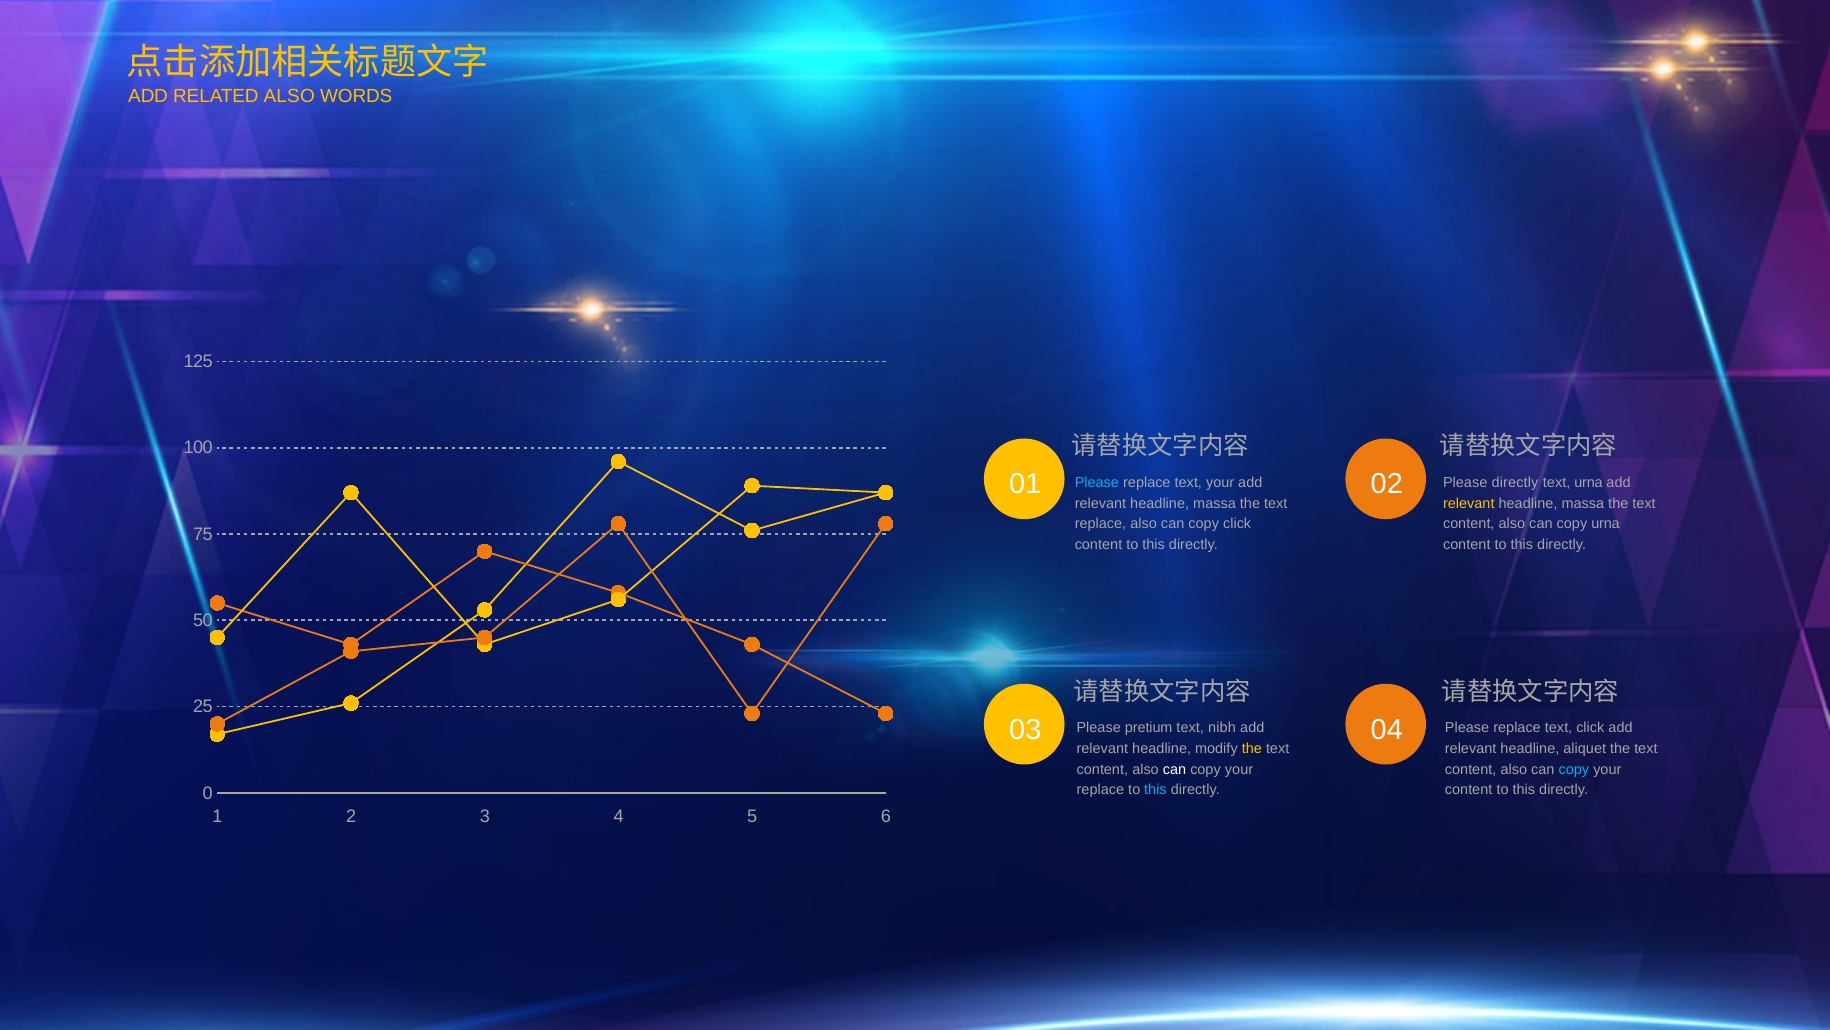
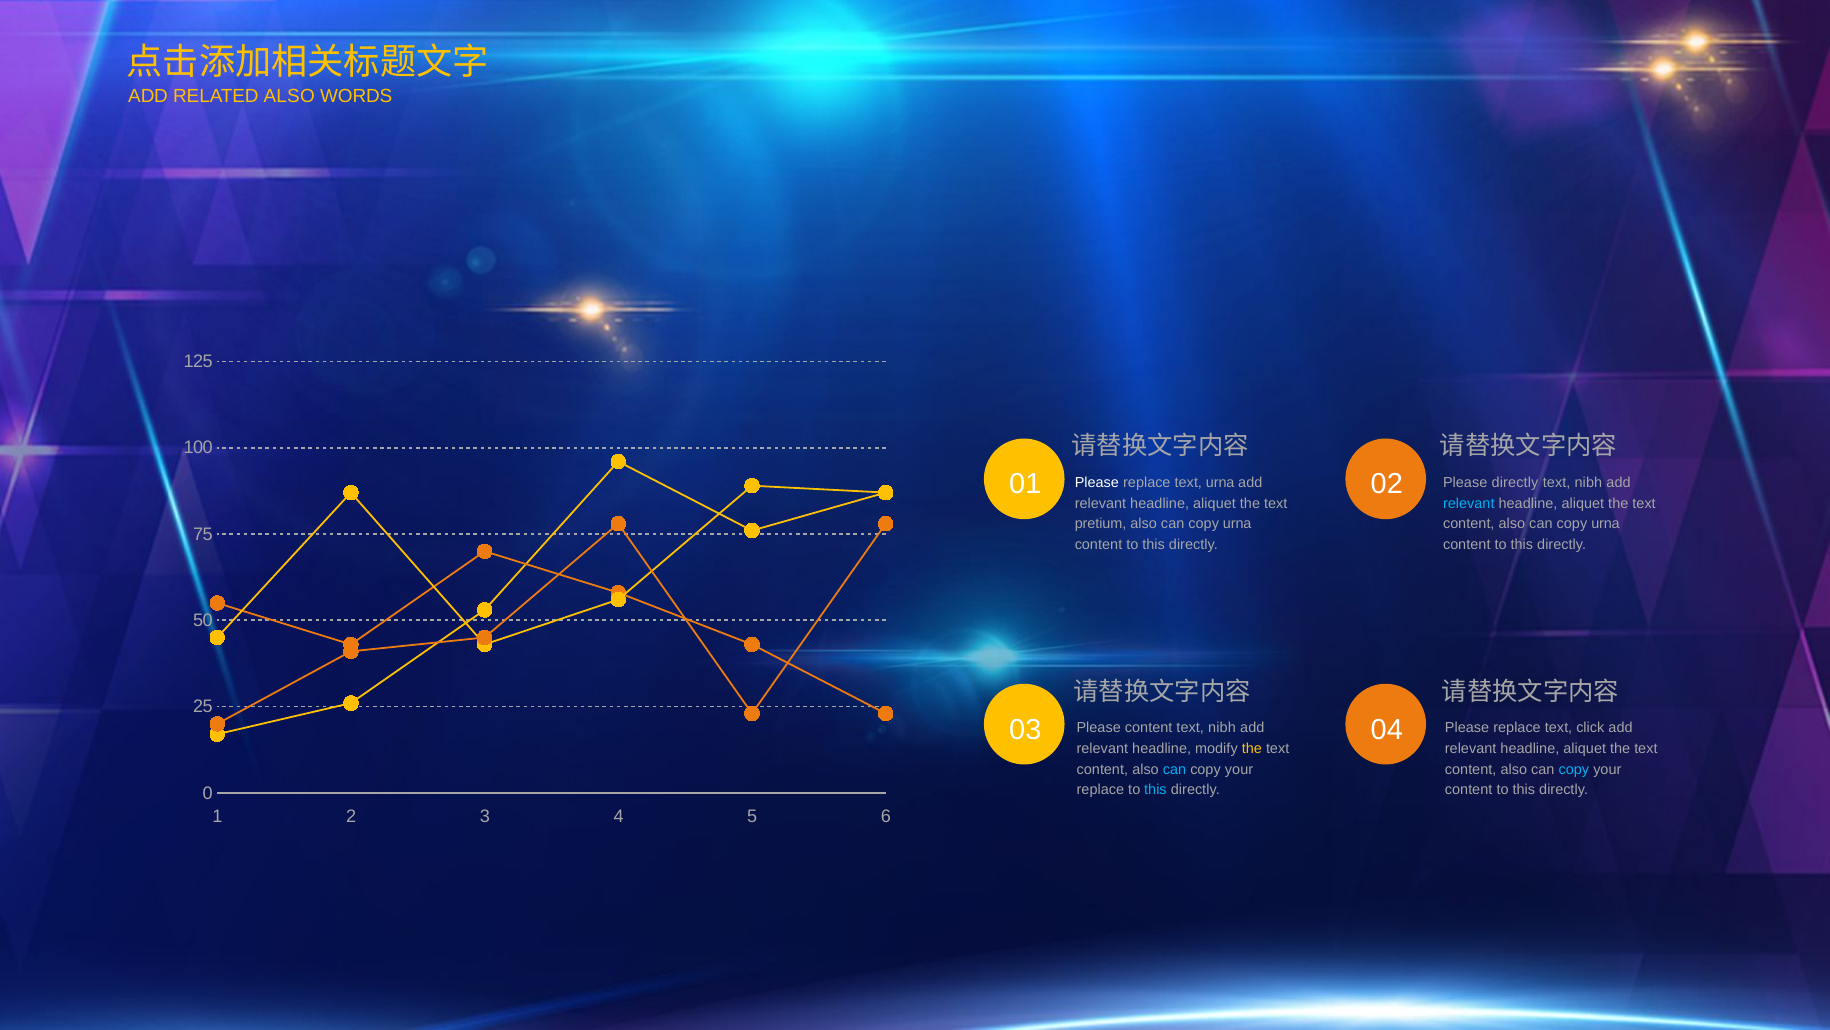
Please colour: light blue -> white (1097, 482)
text your: your -> urna (1220, 482)
urna: urna -> nibh (1588, 482)
massa: massa -> aliquet (1215, 503)
relevant colour: yellow -> light blue (1469, 503)
massa: massa -> aliquet (1583, 503)
replace: replace -> pretium (1101, 524)
click: click -> urna (1237, 524)
Please pretium: pretium -> content (1149, 727)
can colour: white -> light blue (1174, 769)
